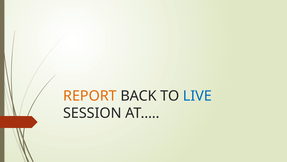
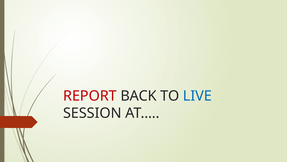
REPORT colour: orange -> red (90, 96)
